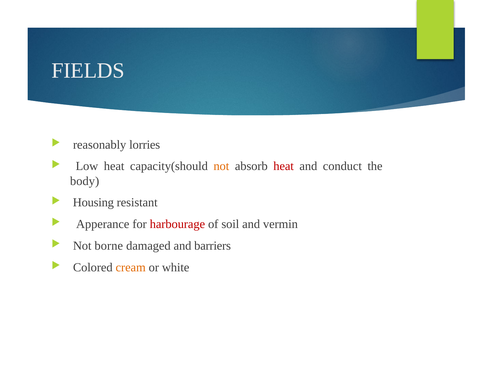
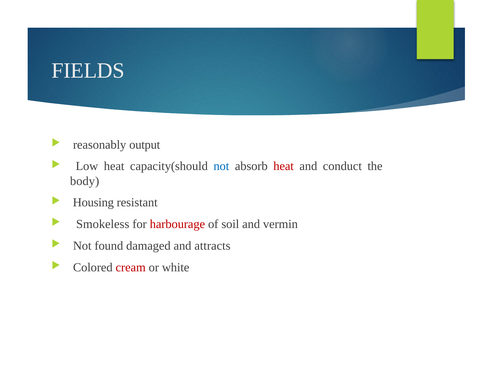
lorries: lorries -> output (145, 145)
not colour: orange -> blue (221, 166)
Apperance: Apperance -> Smokeless (103, 224)
borne: borne -> found (109, 246)
barriers: barriers -> attracts (212, 246)
cream colour: orange -> red (131, 267)
